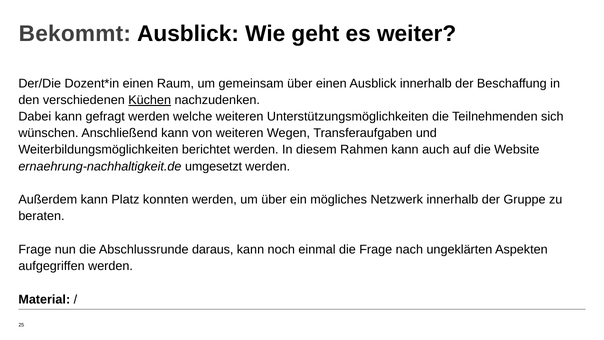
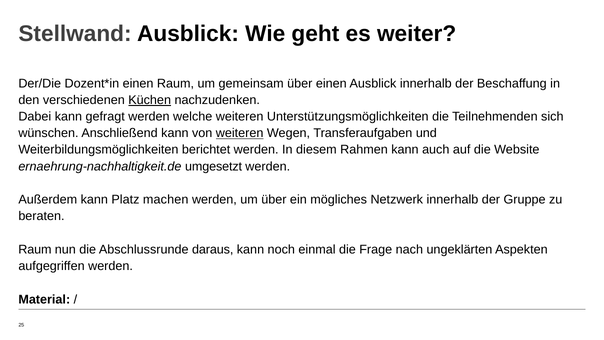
Bekommt: Bekommt -> Stellwand (75, 34)
weiteren underline: none -> present (240, 133)
konnten: konnten -> machen (166, 200)
Frage: Frage -> Raum (35, 249)
